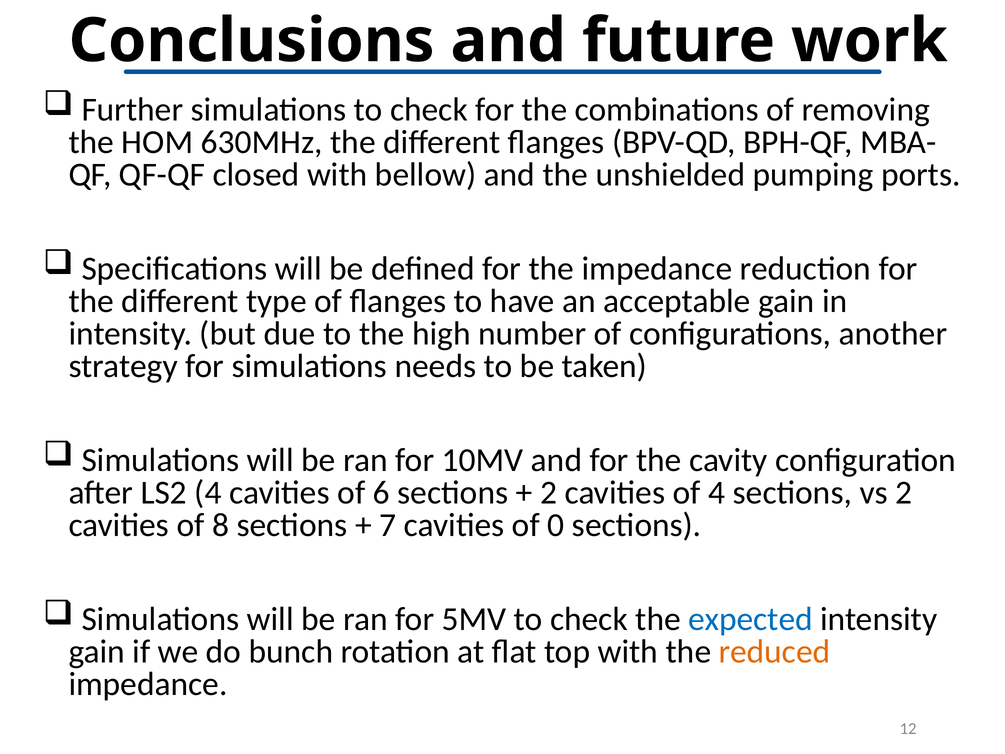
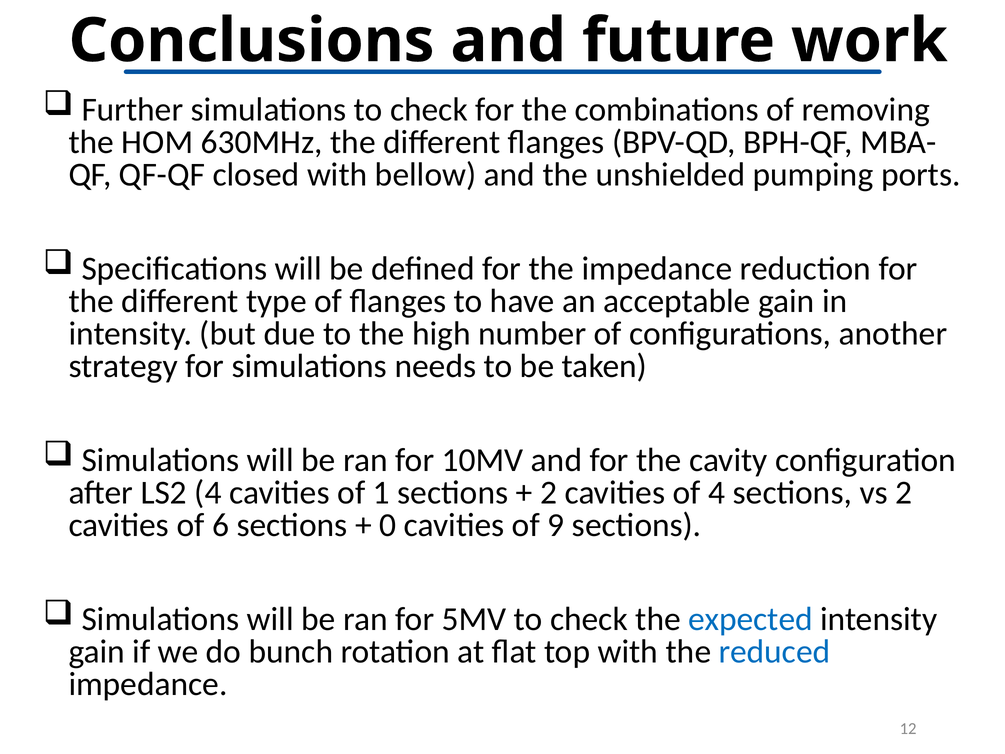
6: 6 -> 1 (381, 493)
8: 8 -> 6 (221, 525)
7: 7 -> 0 (388, 525)
0: 0 -> 9 (556, 525)
reduced colour: orange -> blue (774, 652)
